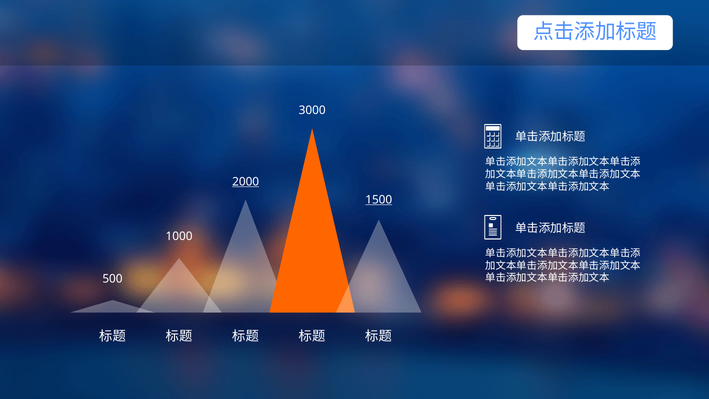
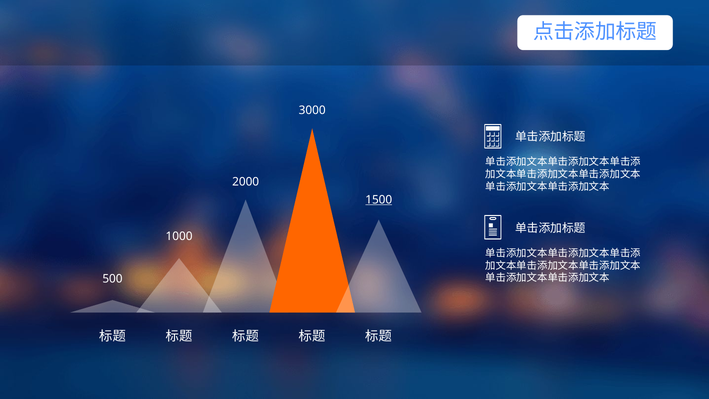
2000 underline: present -> none (246, 182)
